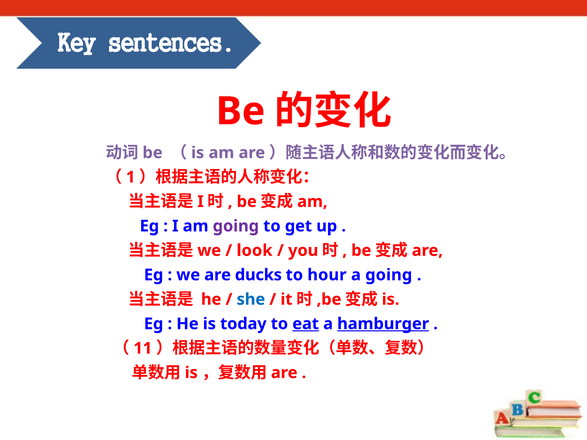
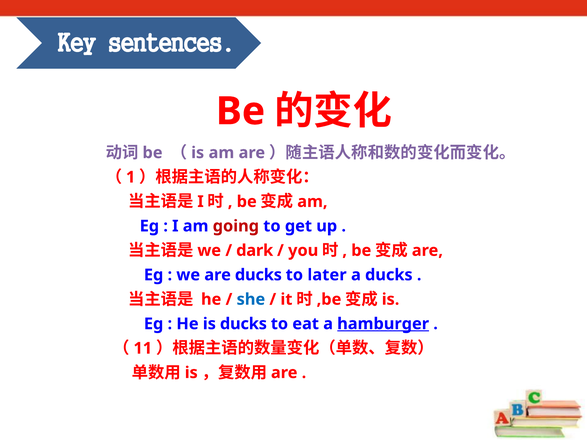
going colour: purple -> red (236, 226)
look: look -> dark (255, 251)
hour: hour -> later (327, 275)
a going: going -> ducks (389, 275)
is today: today -> ducks (243, 324)
eat underline: present -> none (306, 324)
